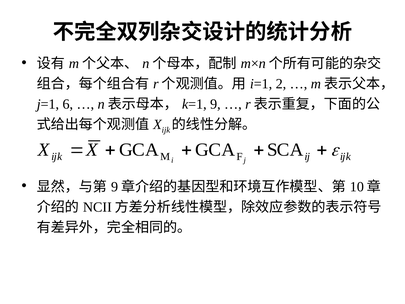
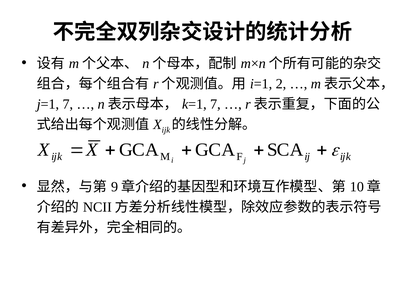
6: 6 -> 7 (68, 104)
9: 9 -> 7 (215, 104)
